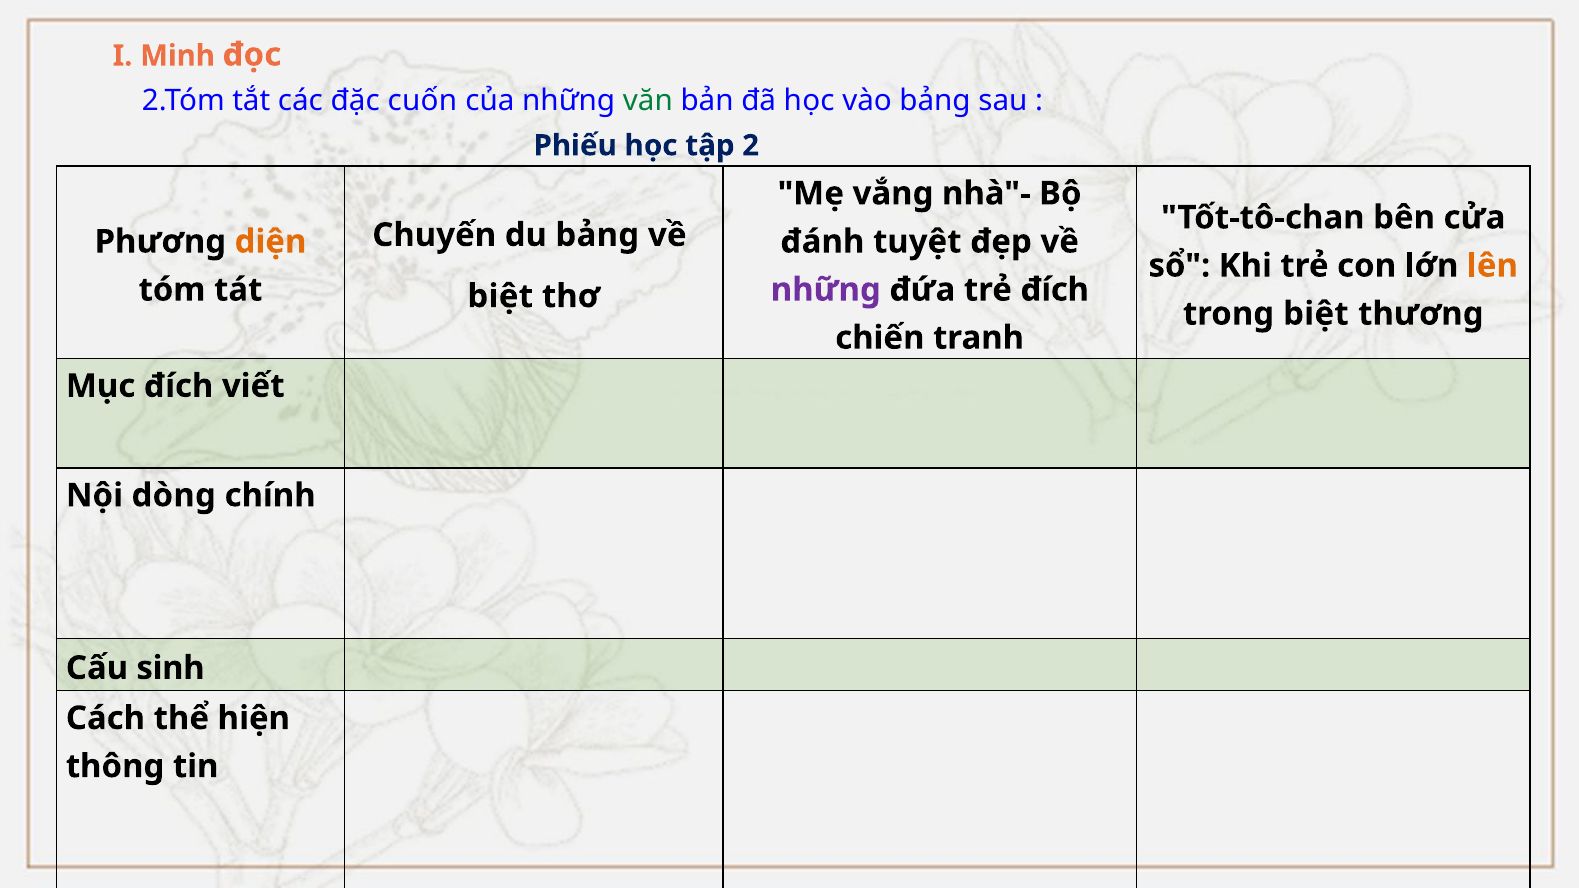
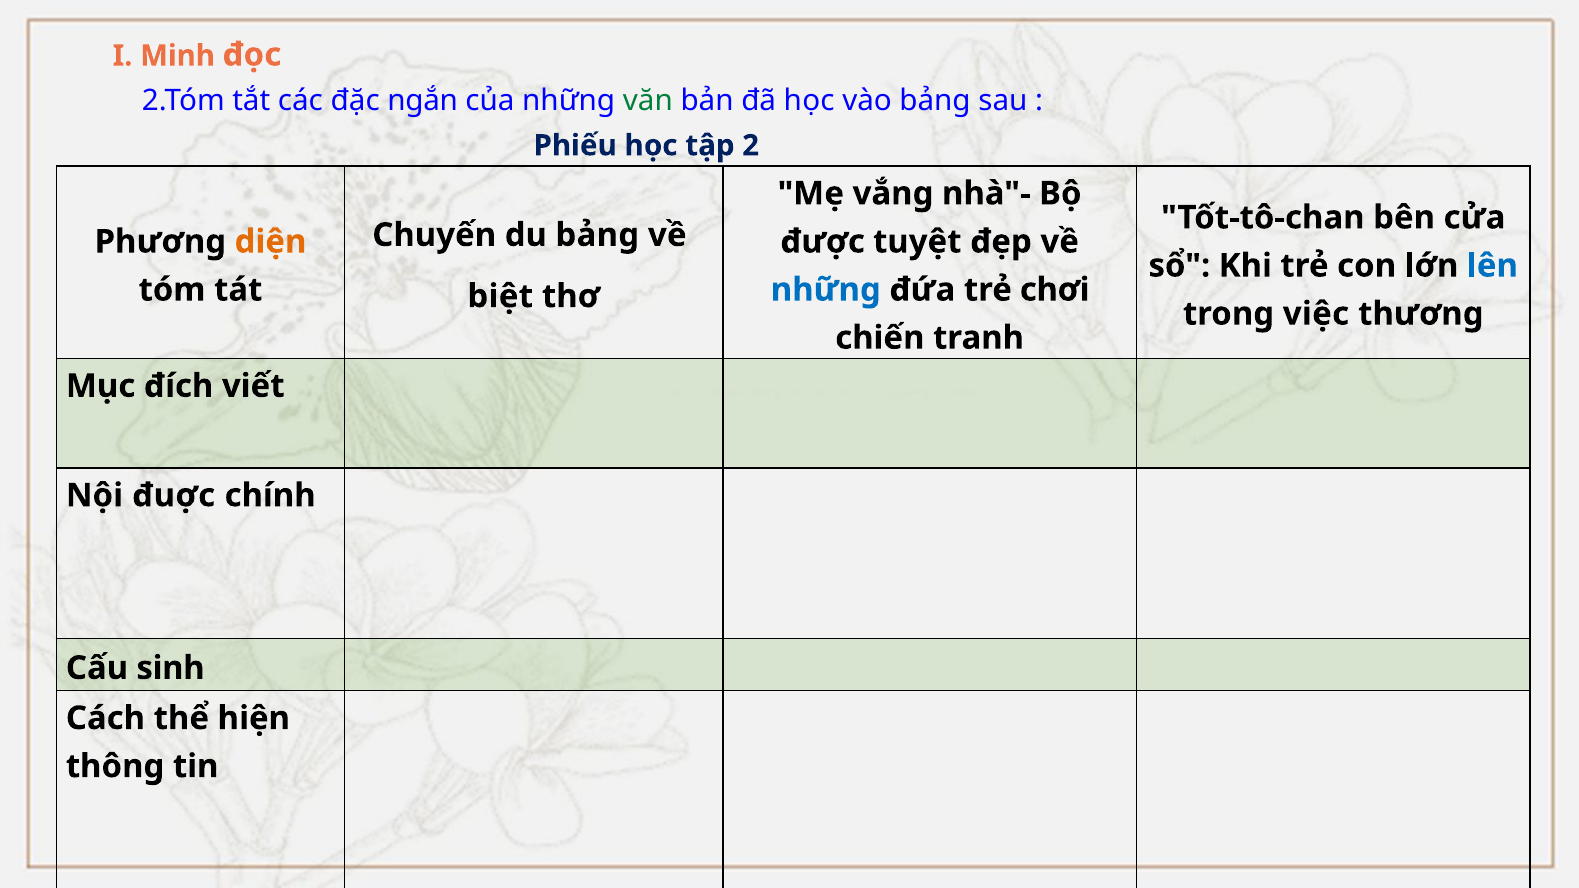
cuốn: cuốn -> ngắn (423, 101)
đánh: đánh -> được (823, 242)
lên colour: orange -> blue (1492, 266)
những colour: purple -> blue (826, 290)
trẻ đích: đích -> chơi (1055, 290)
trong biệt: biệt -> việc (1316, 314)
dòng: dòng -> đuợc (174, 496)
